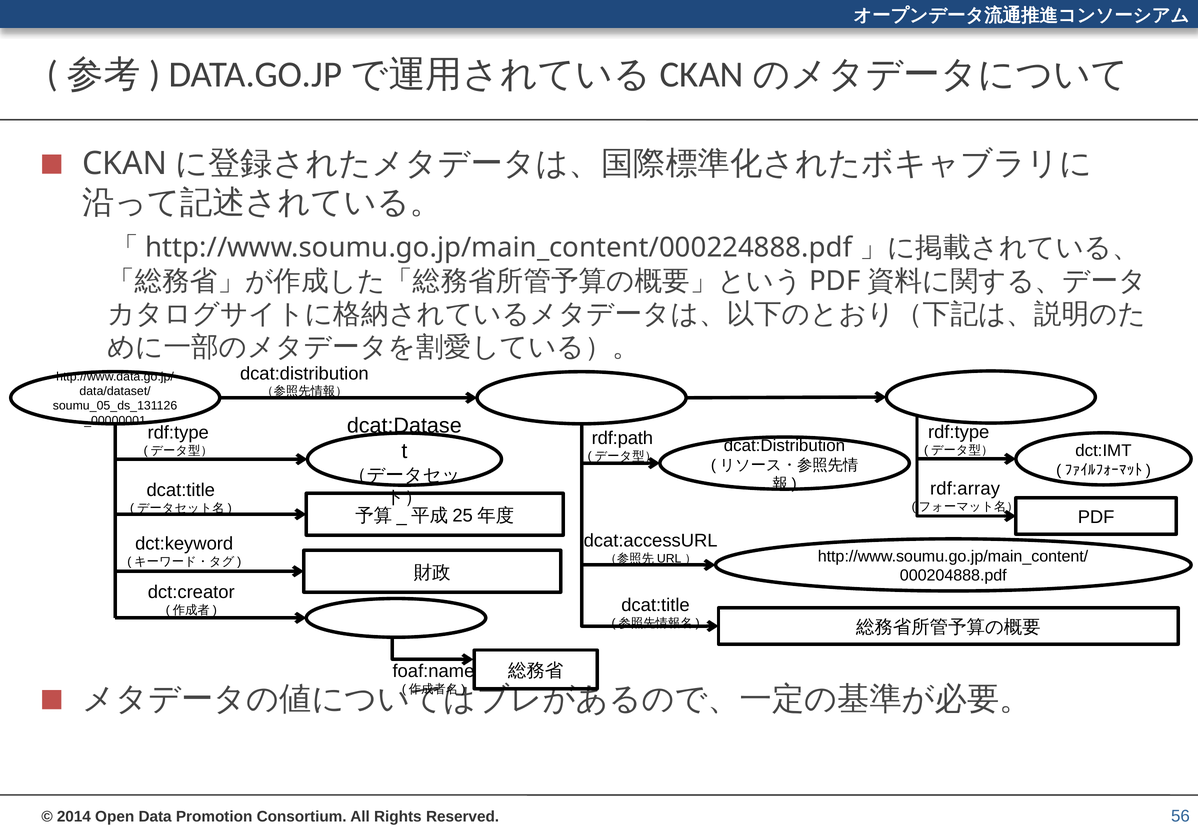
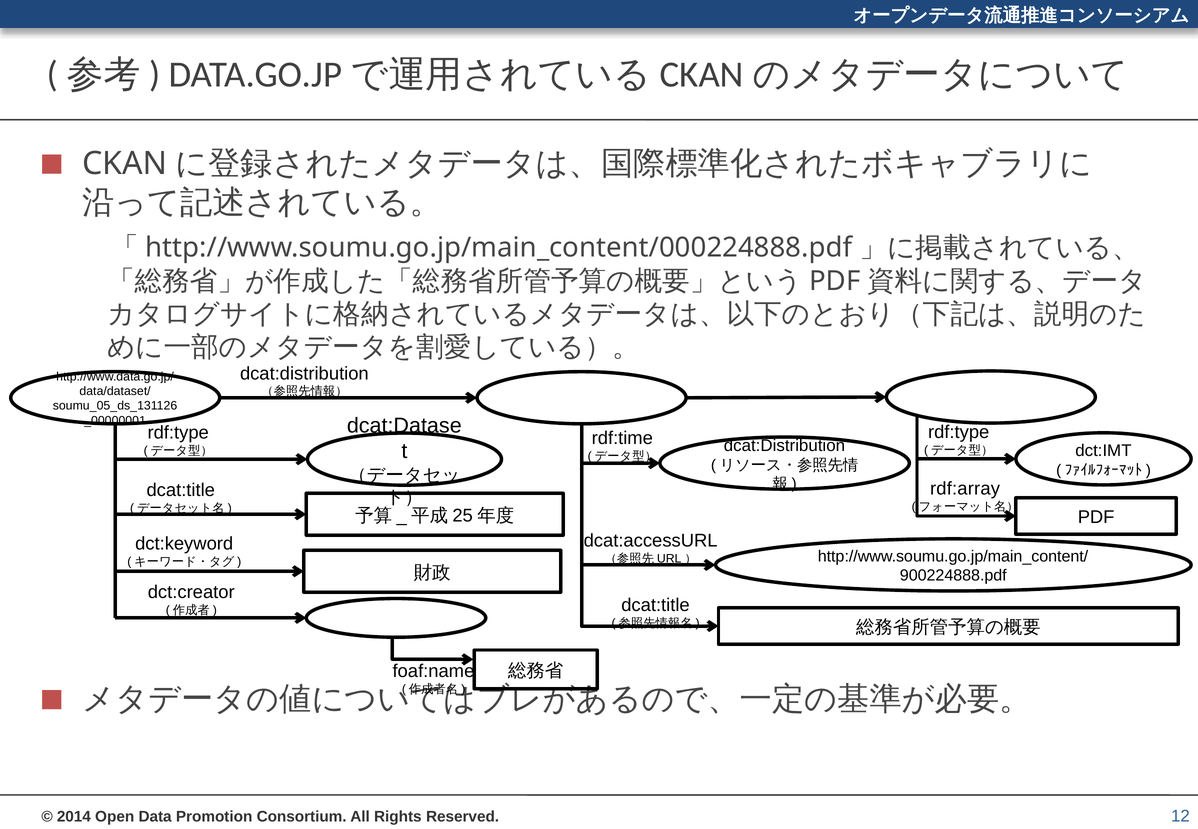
rdf:path: rdf:path -> rdf:time (622, 438)
000204888.pdf: 000204888.pdf -> 900224888.pdf (953, 576)
56: 56 -> 12 (1180, 816)
